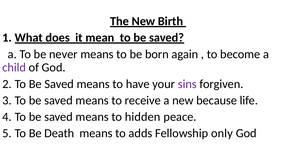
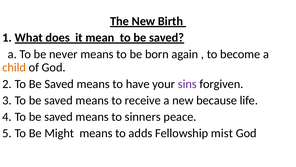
child colour: purple -> orange (14, 67)
hidden: hidden -> sinners (143, 116)
Death: Death -> Might (59, 133)
only: only -> mist (222, 133)
